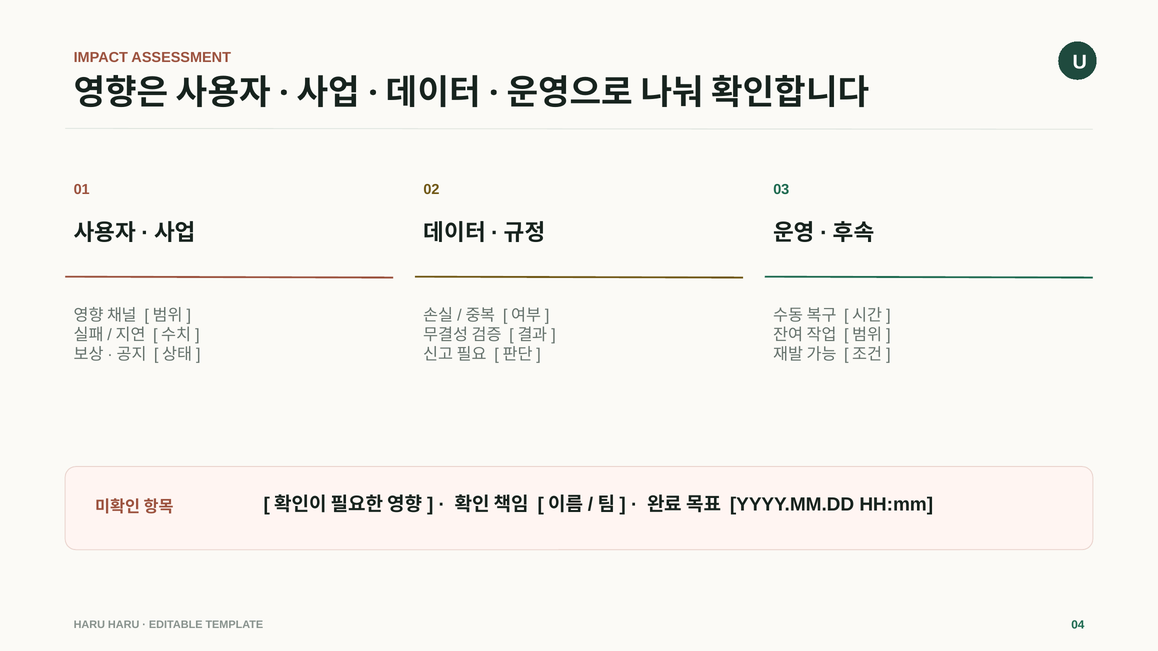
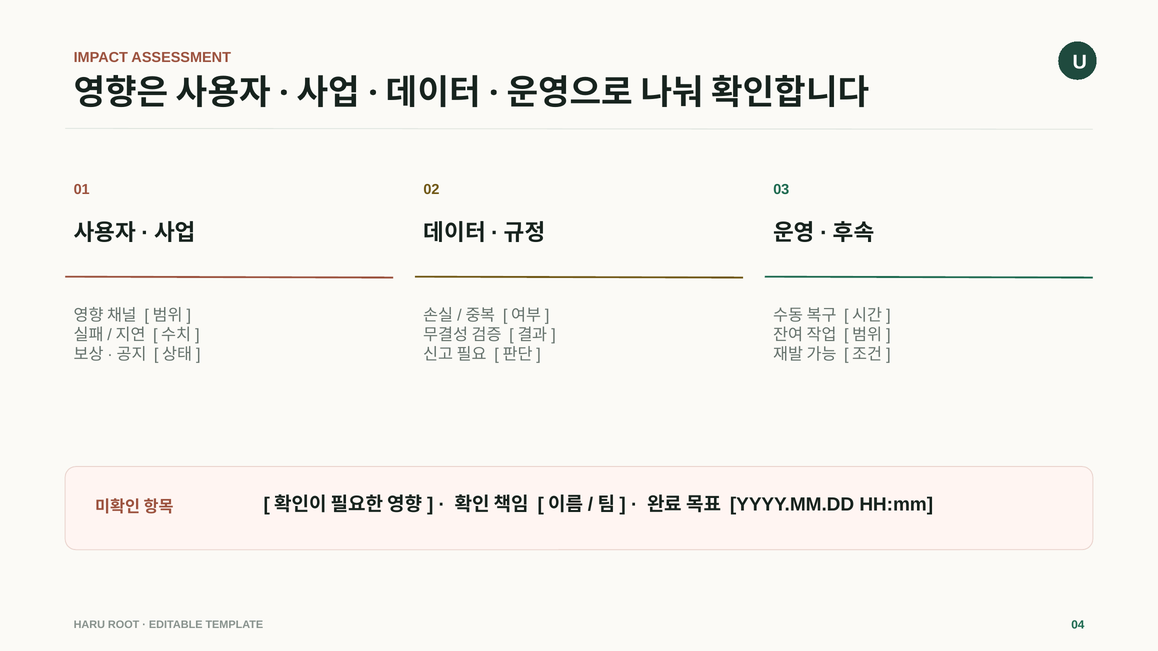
HARU HARU: HARU -> ROOT (124, 625)
